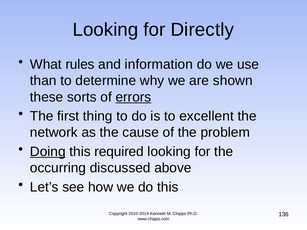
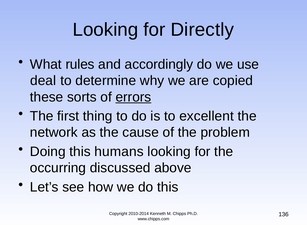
information: information -> accordingly (159, 64)
than: than -> deal (43, 81)
shown: shown -> copied (233, 81)
Doing underline: present -> none (48, 152)
required: required -> humans (119, 152)
